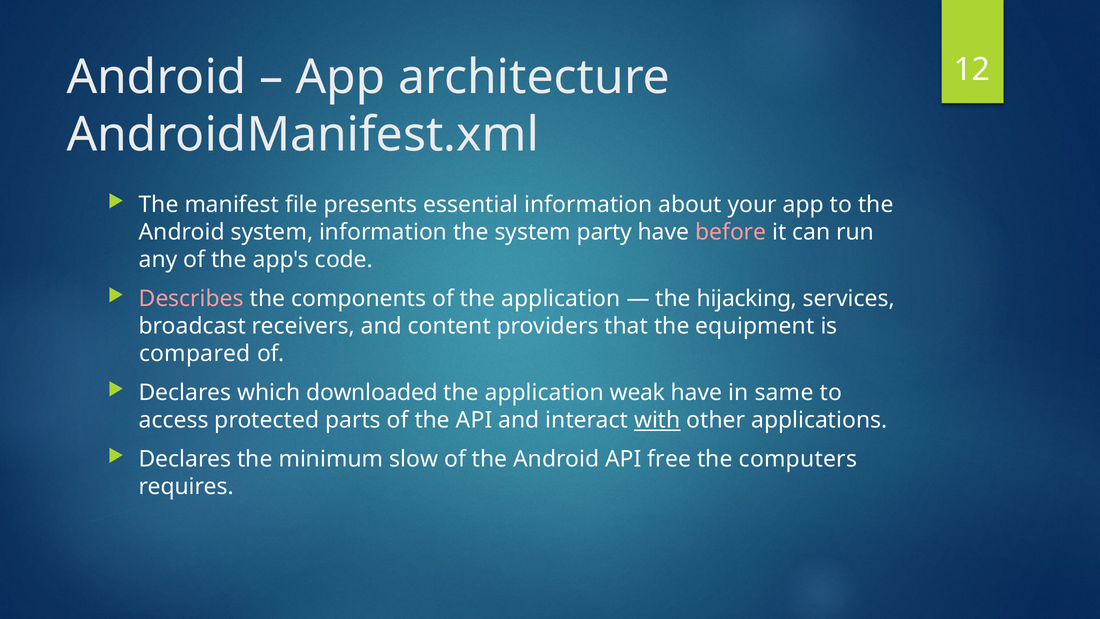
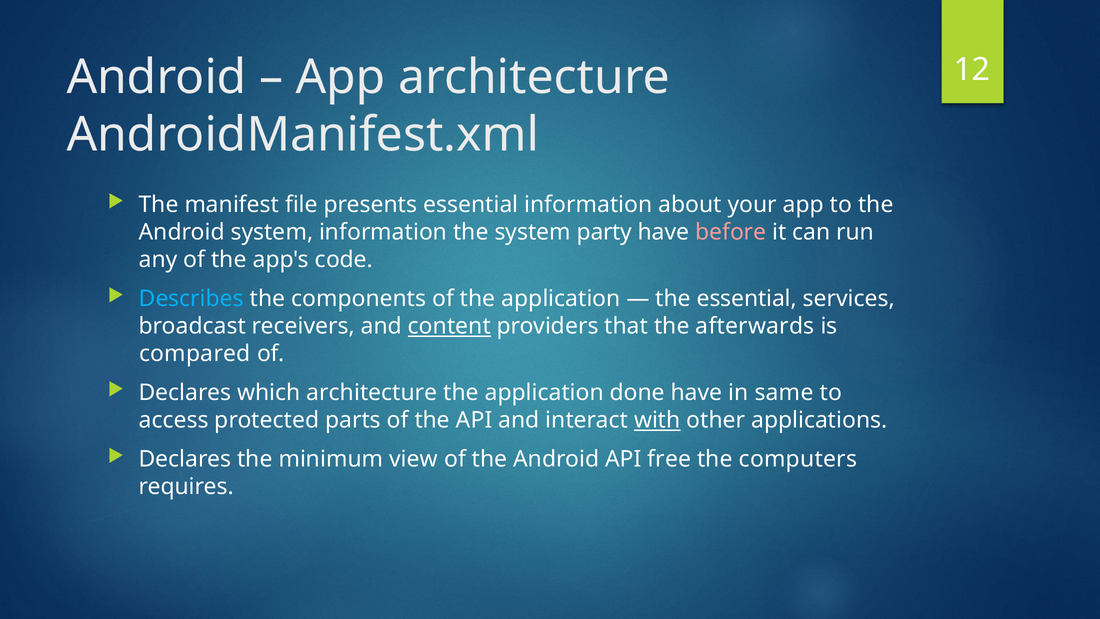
Describes colour: pink -> light blue (191, 299)
the hijacking: hijacking -> essential (747, 299)
content underline: none -> present (449, 326)
equipment: equipment -> afterwards (755, 326)
which downloaded: downloaded -> architecture (372, 393)
weak: weak -> done (637, 393)
slow: slow -> view (414, 459)
